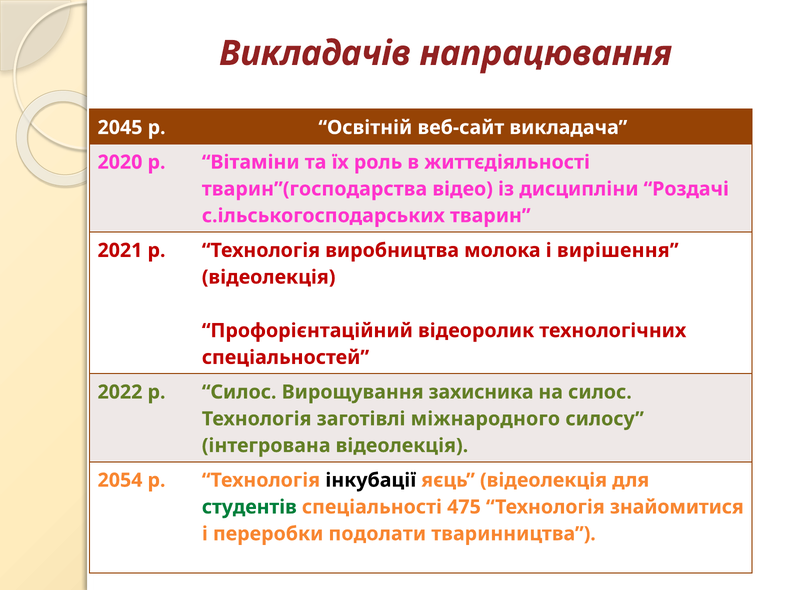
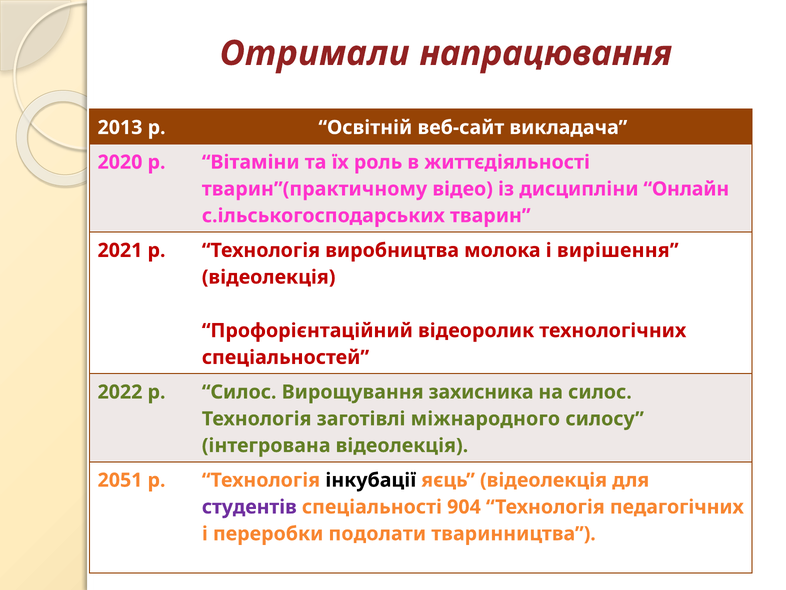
Викладачів: Викладачів -> Отримали (315, 53)
2045: 2045 -> 2013 (120, 127)
тварин”(господарства: тварин”(господарства -> тварин”(практичному (315, 189)
Роздачі: Роздачі -> Онлайн (686, 189)
2054: 2054 -> 2051 (120, 480)
студентів colour: green -> purple (249, 507)
475: 475 -> 904 (464, 507)
знайомитися: знайомитися -> педагогічних (677, 507)
